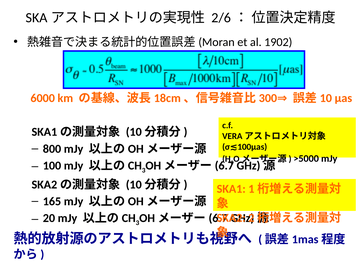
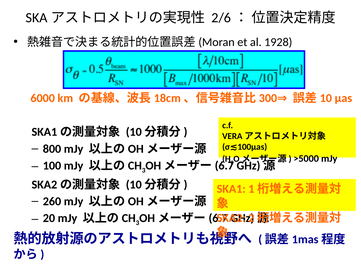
1902: 1902 -> 1928 (278, 42)
165: 165 -> 260 (52, 201)
